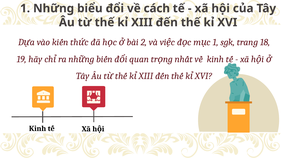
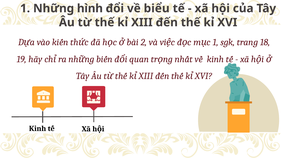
biểu: biểu -> hình (90, 8)
cách: cách -> biểu (157, 8)
